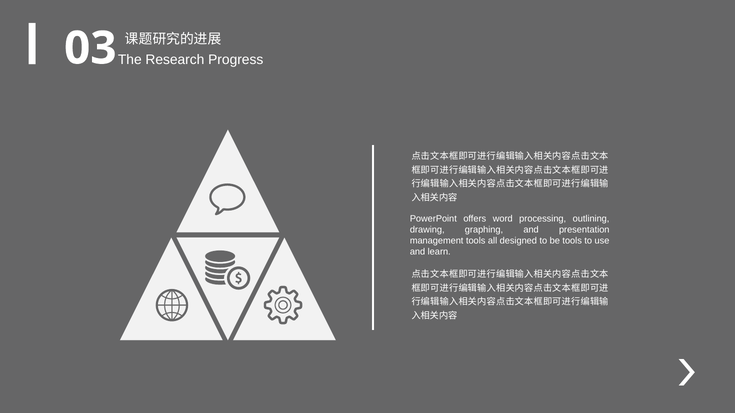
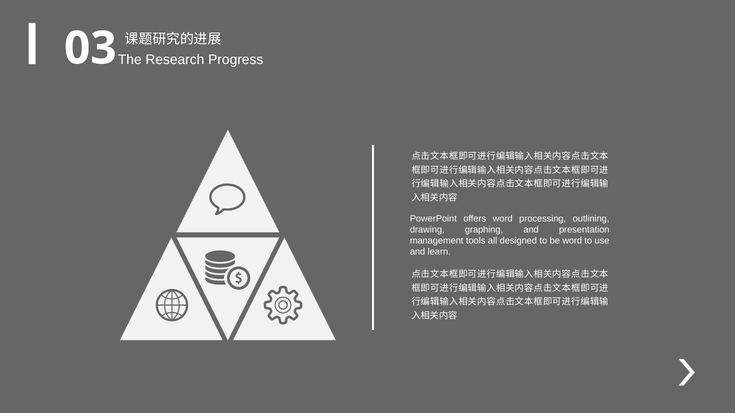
be tools: tools -> word (572, 241)
